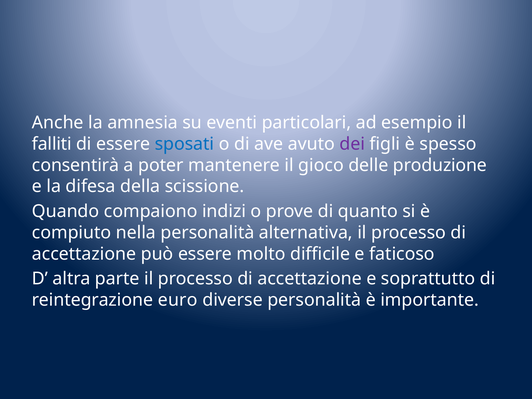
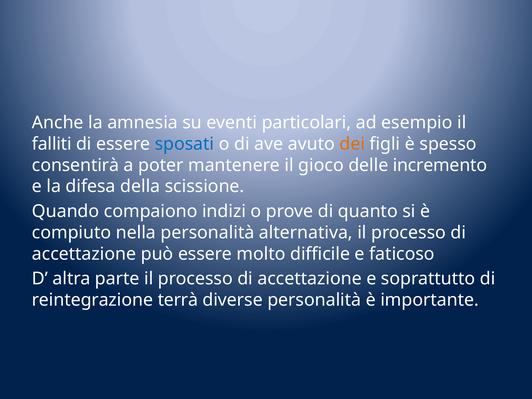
dei colour: purple -> orange (352, 144)
produzione: produzione -> incremento (440, 165)
euro: euro -> terrà (178, 300)
